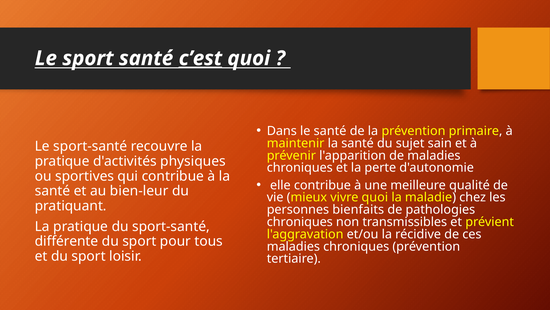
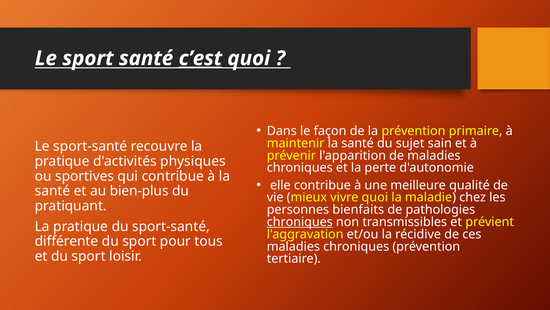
le santé: santé -> façon (330, 131)
bien-leur: bien-leur -> bien-plus (139, 191)
chroniques underline: none -> present (300, 222)
